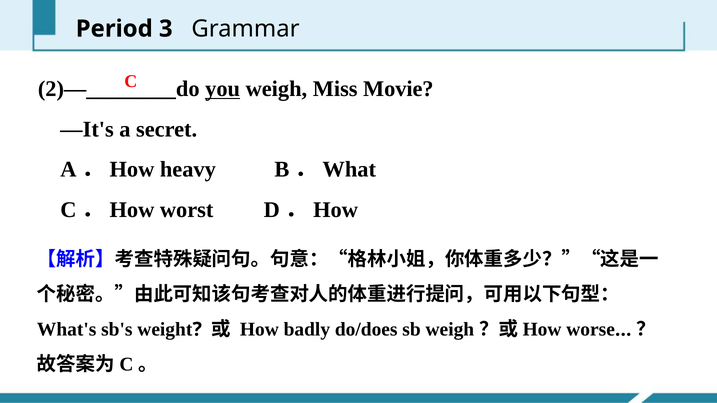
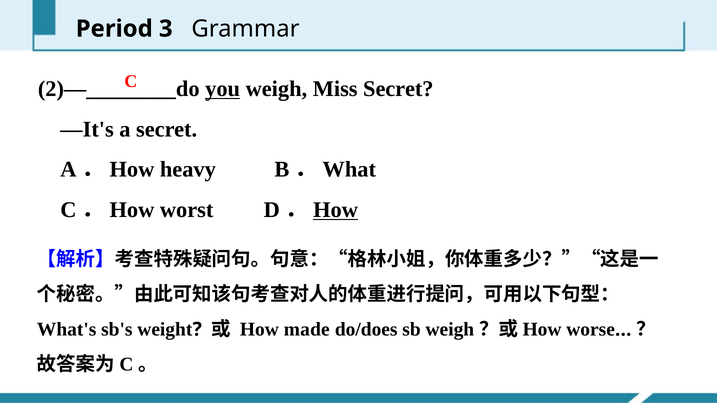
Miss Movie: Movie -> Secret (398, 89)
How underline: none -> present (336, 210)
badly: badly -> made (307, 330)
